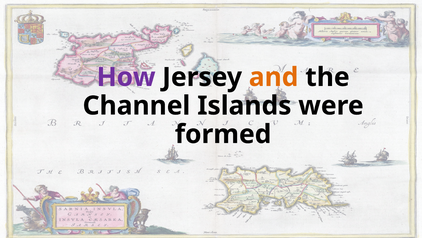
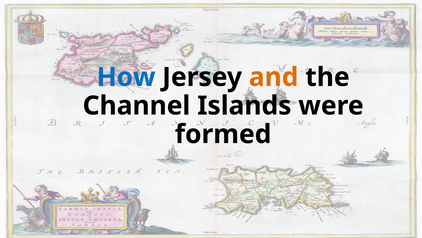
How colour: purple -> blue (126, 77)
